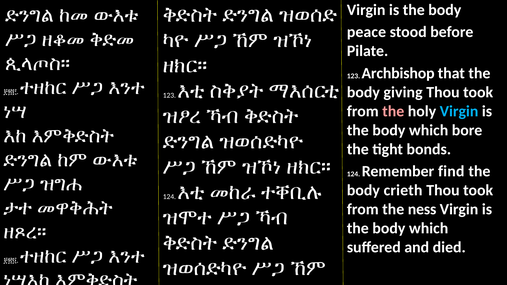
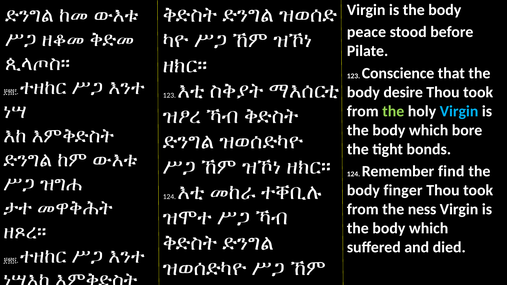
Archbishop: Archbishop -> Conscience (398, 73)
giving: giving -> desire (403, 92)
the colour: pink -> light green (393, 111)
crieth: crieth -> finger (403, 191)
